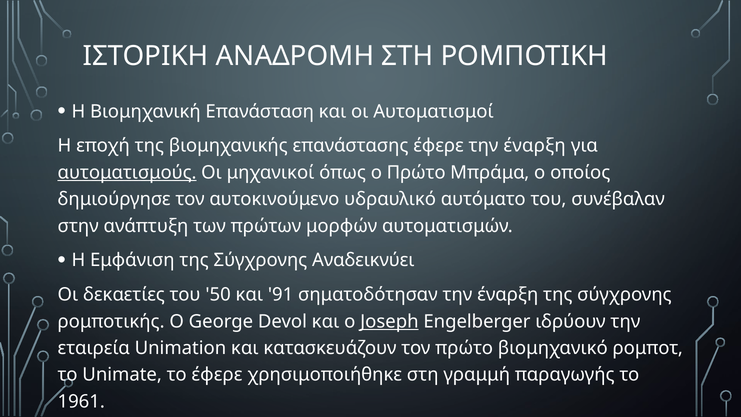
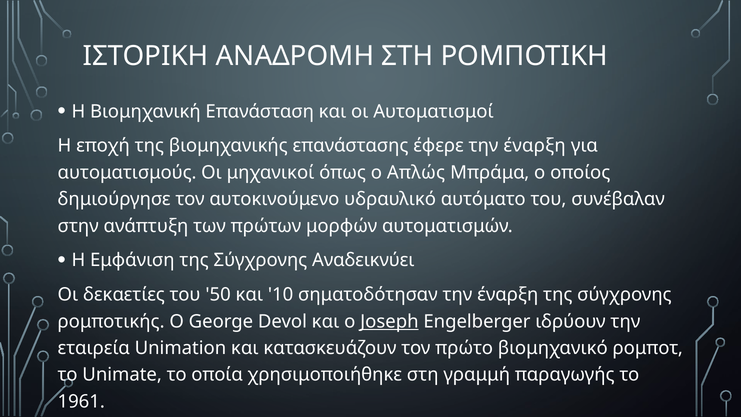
αυτοματισμούς underline: present -> none (127, 172)
ο Πρώτο: Πρώτο -> Απλώς (416, 172)
91: 91 -> 10 (281, 295)
το έφερε: έφερε -> οποία (217, 375)
